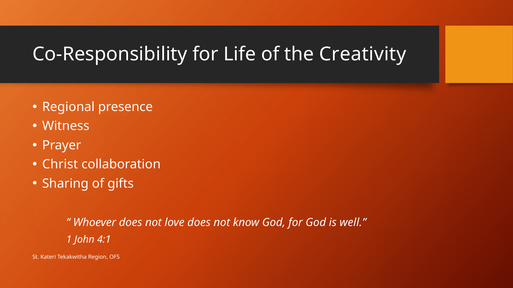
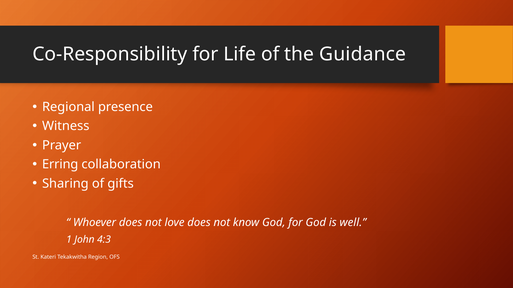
Creativity: Creativity -> Guidance (363, 54)
Christ: Christ -> Erring (60, 165)
4:1: 4:1 -> 4:3 (104, 240)
